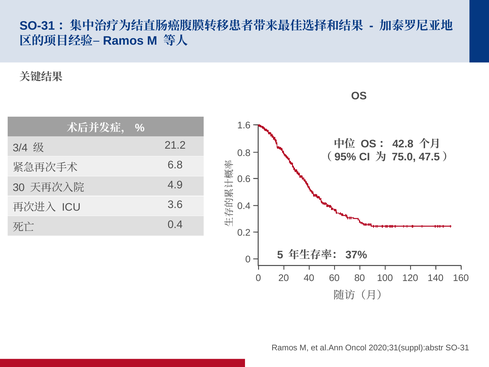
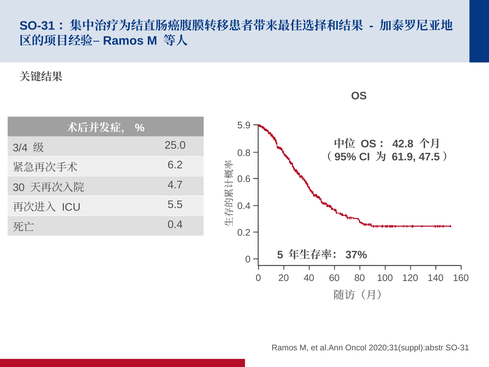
1.6: 1.6 -> 5.9 (244, 125)
21.2: 21.2 -> 25.0 (175, 145)
75.0: 75.0 -> 61.9 (404, 157)
6.8: 6.8 -> 6.2 (175, 165)
4.9: 4.9 -> 4.7 (175, 185)
3.6: 3.6 -> 5.5 (175, 204)
